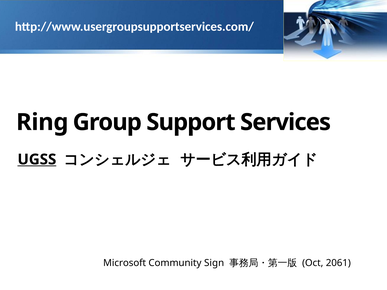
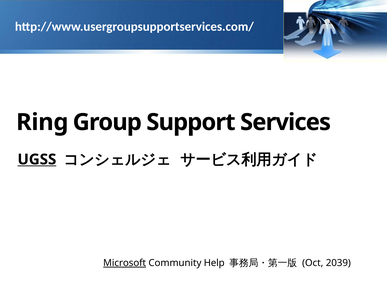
Microsoft underline: none -> present (125, 263)
Sign: Sign -> Help (214, 263)
2061: 2061 -> 2039 (338, 263)
